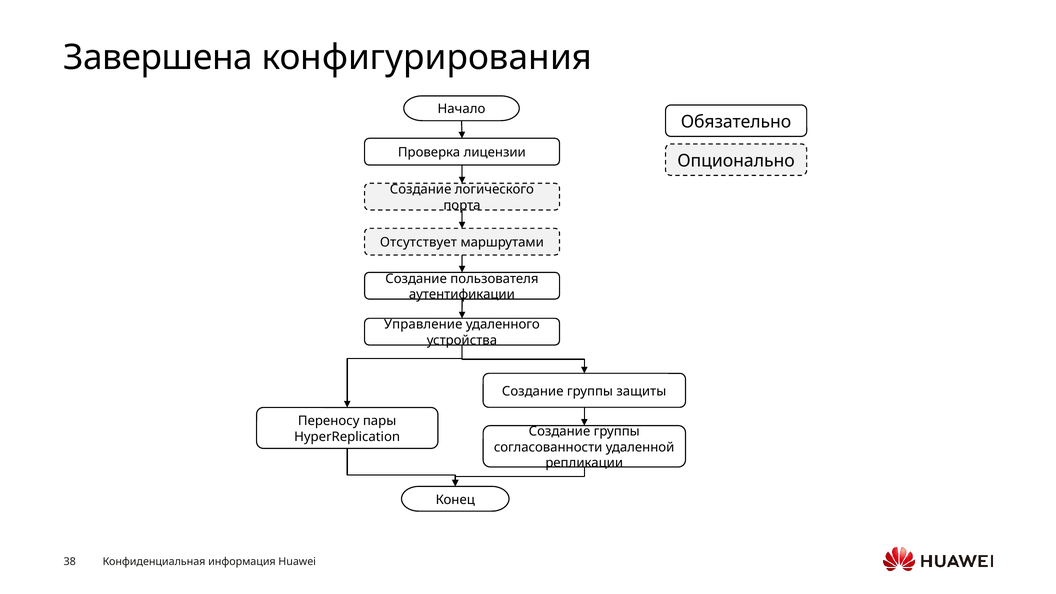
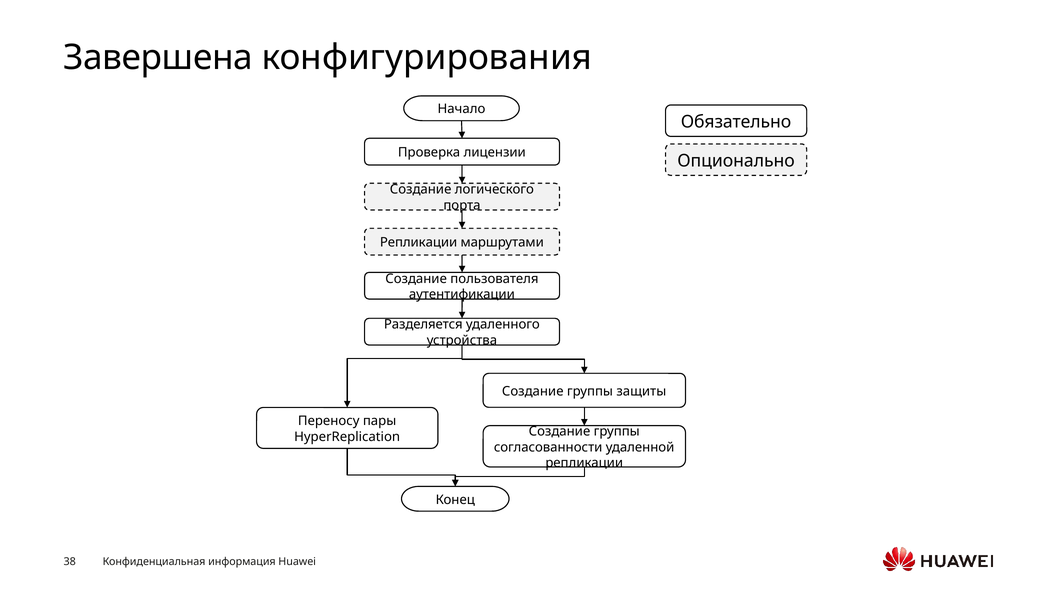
Отсутствует: Отсутствует -> Репликации (419, 243)
Управление: Управление -> Разделяется (423, 325)
